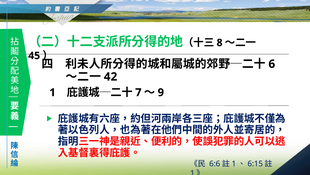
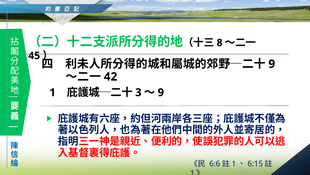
6: 6 -> 9 (272, 64)
7: 7 -> 3 (138, 92)
